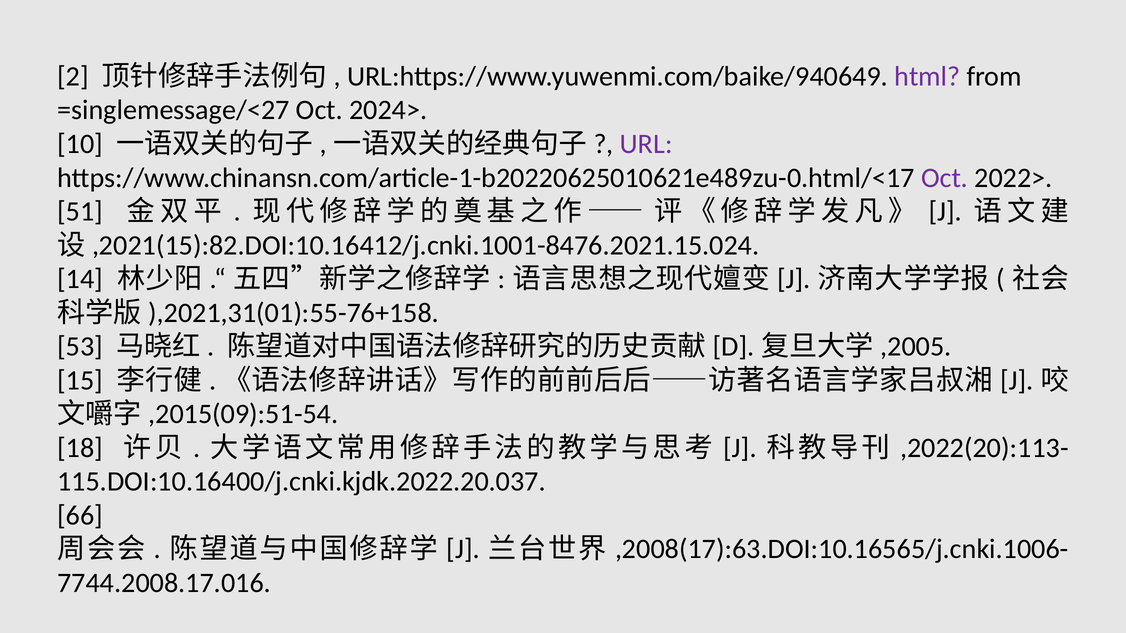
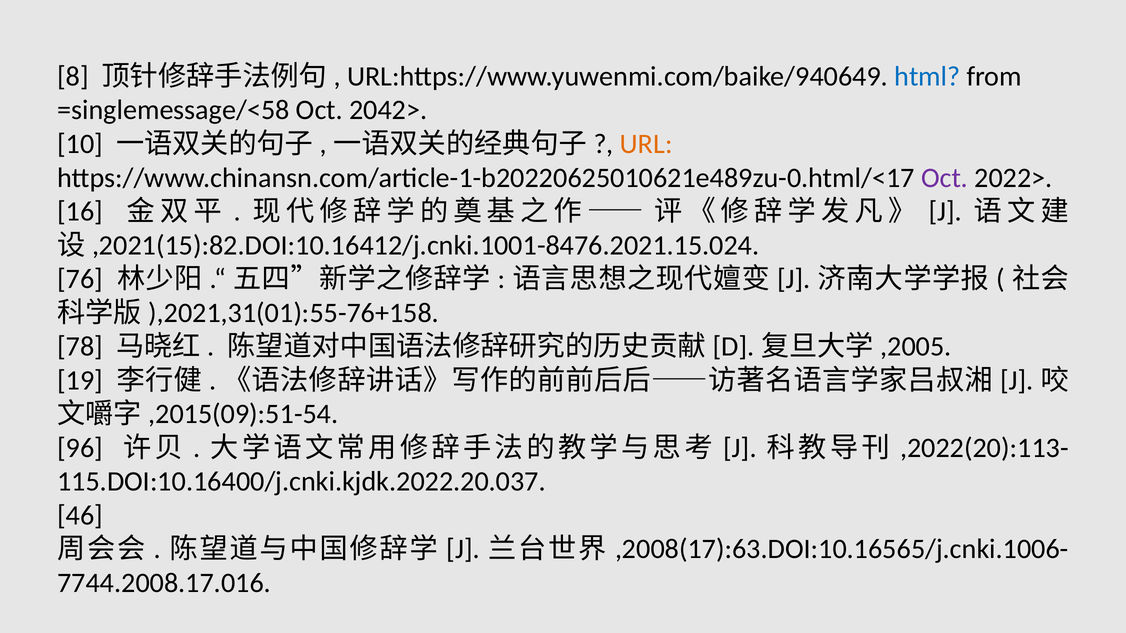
2: 2 -> 8 (73, 76)
html colour: purple -> blue (927, 76)
=singlemessage/<27: =singlemessage/<27 -> =singlemessage/<58 (173, 110)
2024>: 2024> -> 2042> (388, 110)
URL colour: purple -> orange (646, 144)
51: 51 -> 16 (80, 212)
14: 14 -> 76 (80, 279)
53: 53 -> 78 (80, 347)
15: 15 -> 19 (80, 381)
18: 18 -> 96 (80, 448)
66: 66 -> 46 (80, 516)
